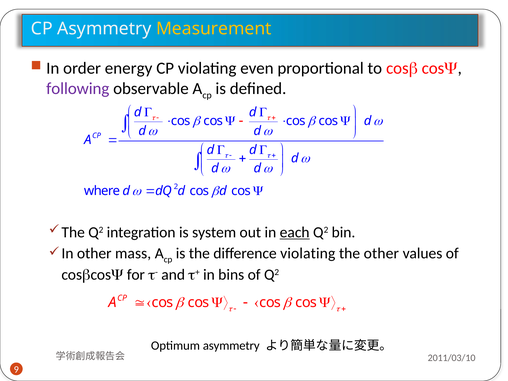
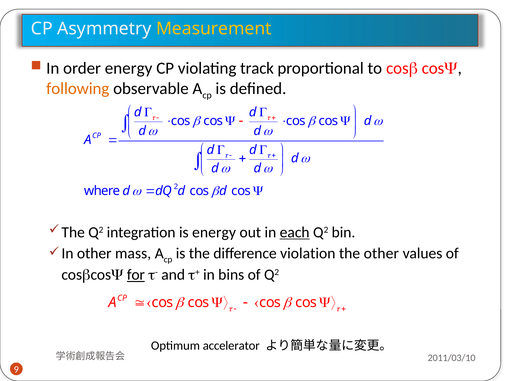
even: even -> track (257, 68)
following colour: purple -> orange (78, 89)
is system: system -> energy (214, 232)
difference violating: violating -> violation (308, 254)
for underline: none -> present (136, 275)
Optimum asymmetry: asymmetry -> accelerator (231, 346)
